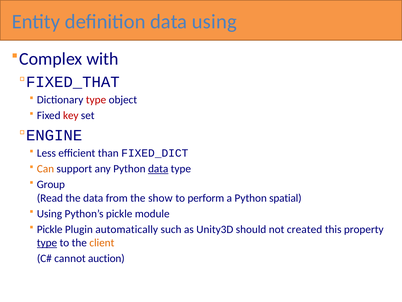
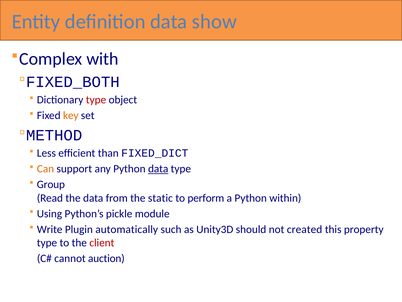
data using: using -> show (214, 22)
FIXED_THAT: FIXED_THAT -> FIXED_BOTH (73, 82)
key colour: red -> orange (71, 115)
ENGINE: ENGINE -> METHOD (54, 135)
show: show -> static (160, 198)
spatial: spatial -> within (285, 198)
Pickle: Pickle -> Write (50, 229)
type underline: present -> none (47, 242)
client colour: orange -> red (102, 242)
